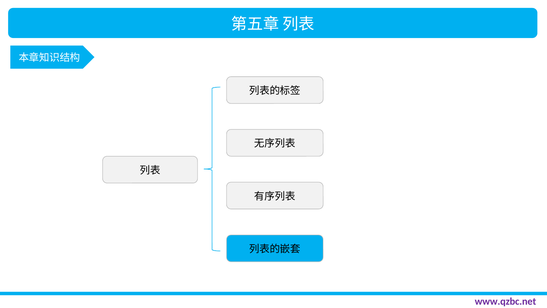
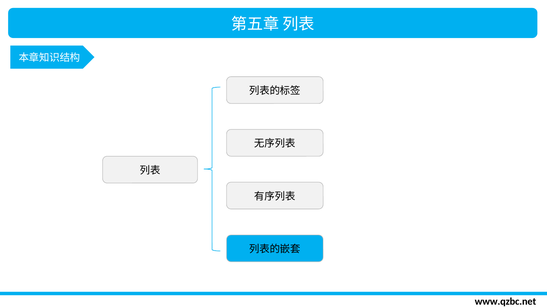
www.qzbc.net colour: purple -> black (505, 301)
